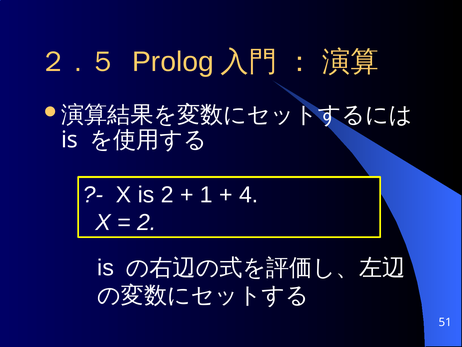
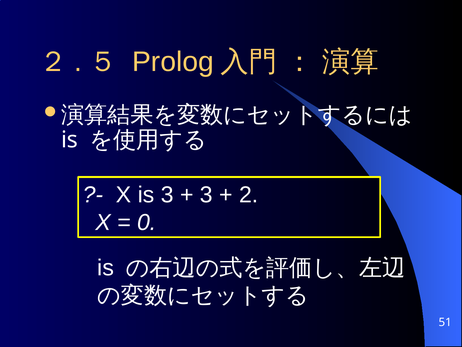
is 2: 2 -> 3 (167, 195)
1: 1 -> 3 (206, 195)
4: 4 -> 2 (249, 195)
2: 2 -> 0 (147, 222)
